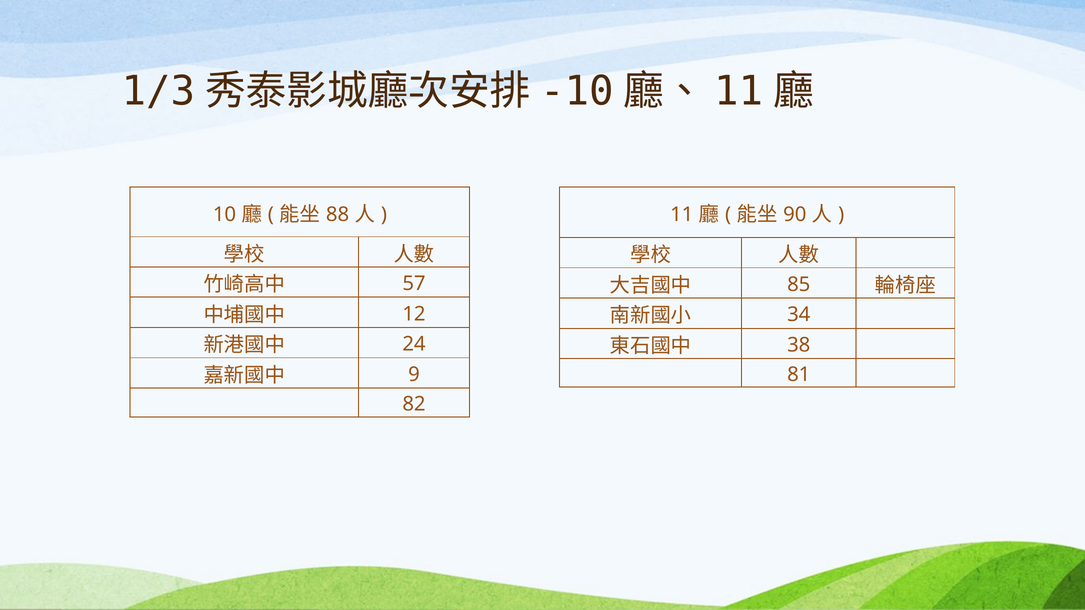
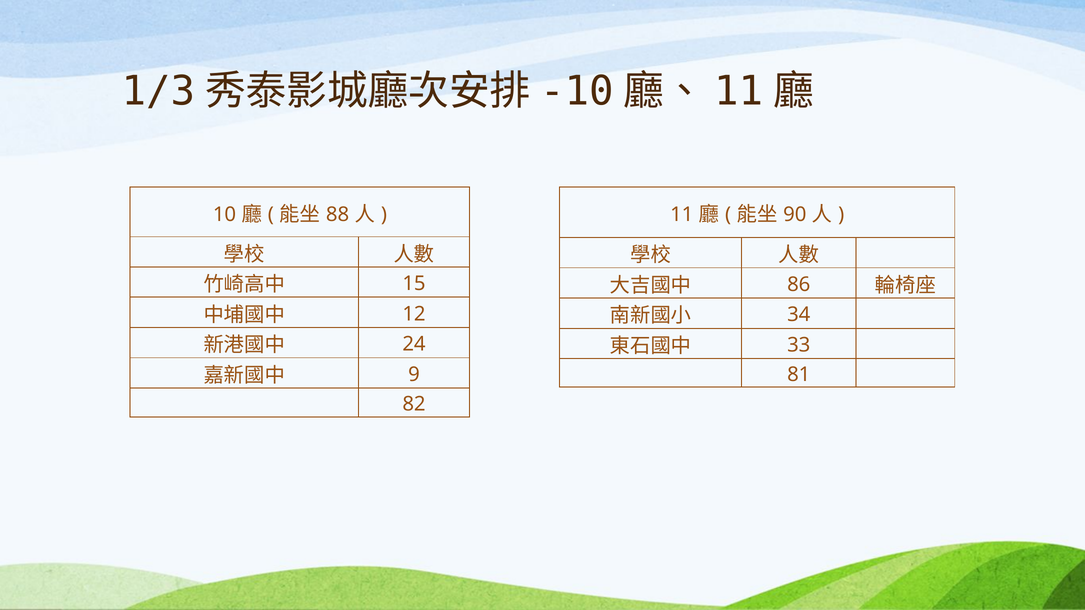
57: 57 -> 15 (414, 284)
85: 85 -> 86 (799, 285)
38: 38 -> 33 (799, 345)
